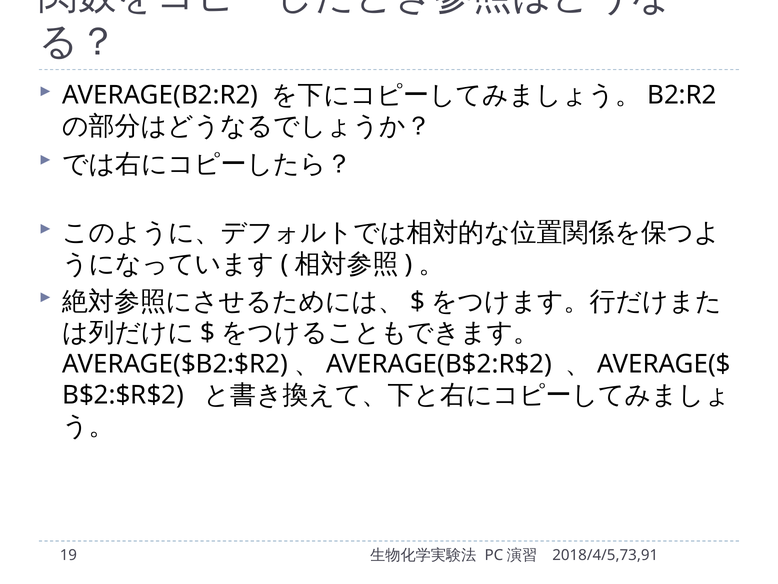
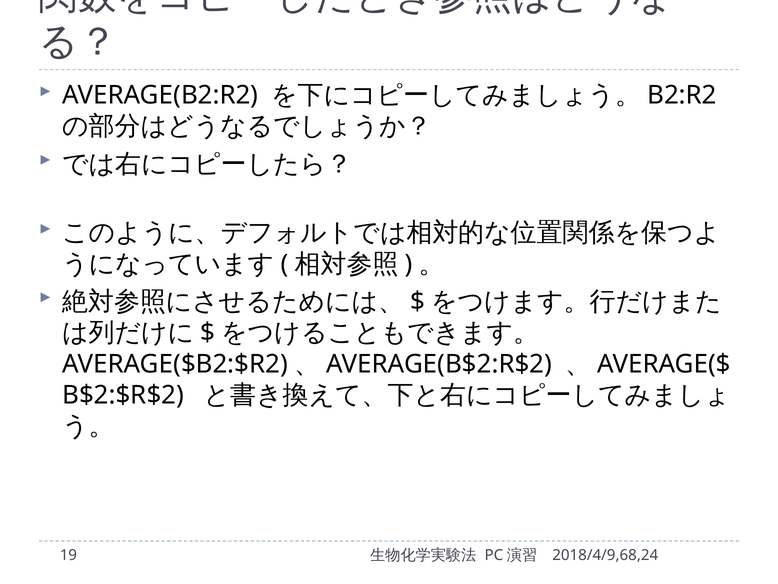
2018/4/5,73,91: 2018/4/5,73,91 -> 2018/4/9,68,24 (605, 555)
